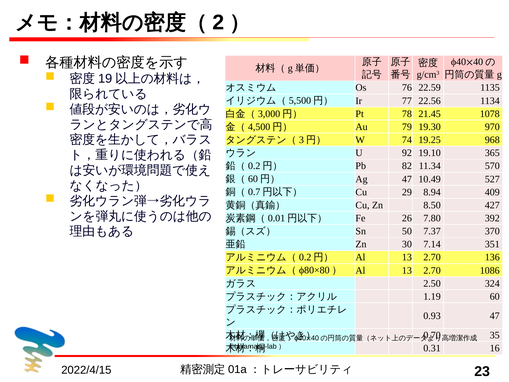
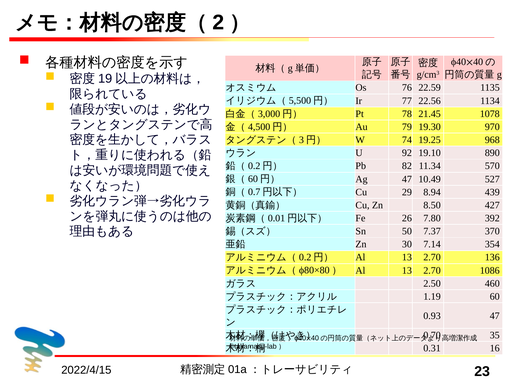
365: 365 -> 890 (492, 153)
409: 409 -> 439 (492, 192)
351: 351 -> 354 (492, 244)
324: 324 -> 460 (492, 283)
